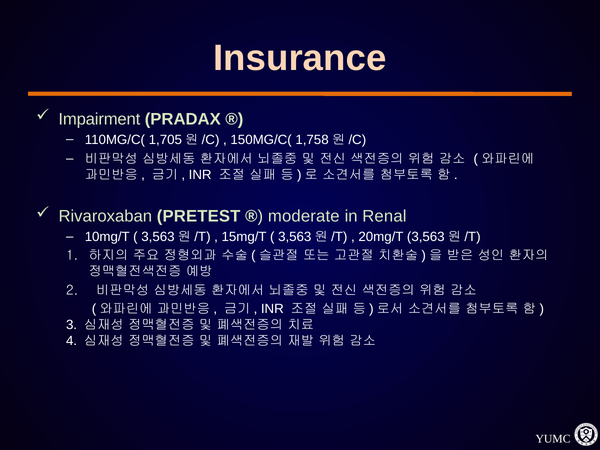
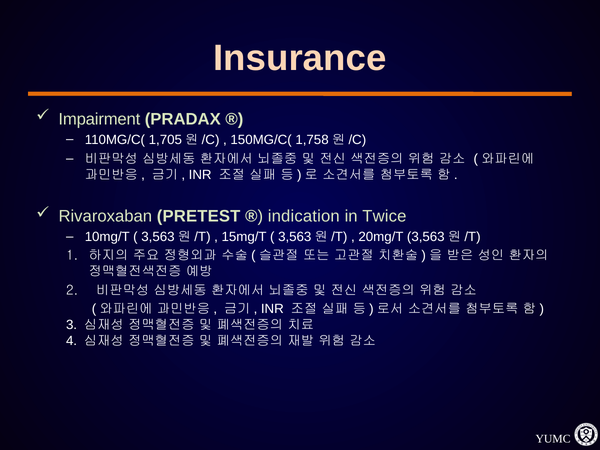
moderate: moderate -> indication (304, 216)
Renal: Renal -> Twice (384, 216)
